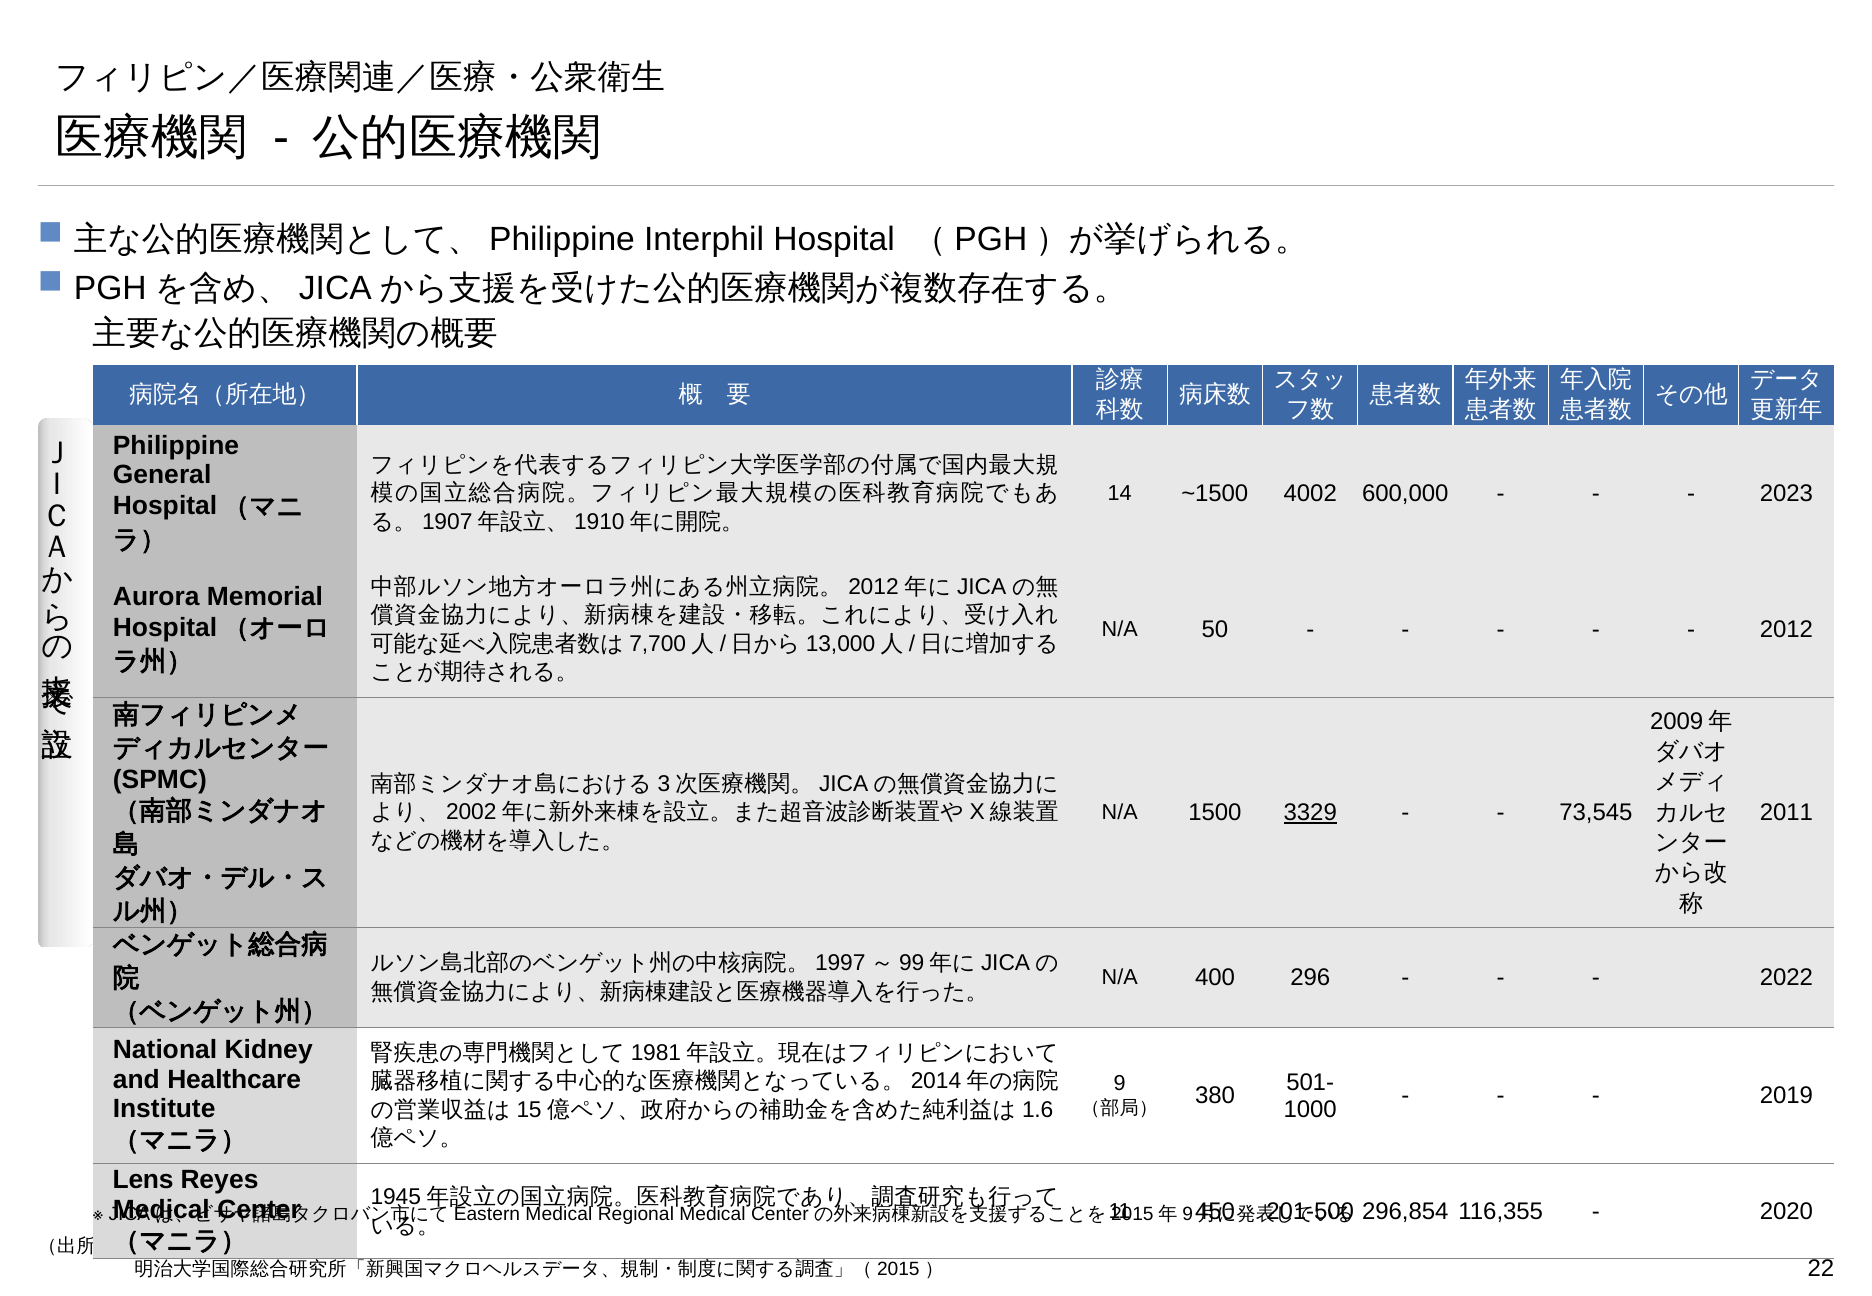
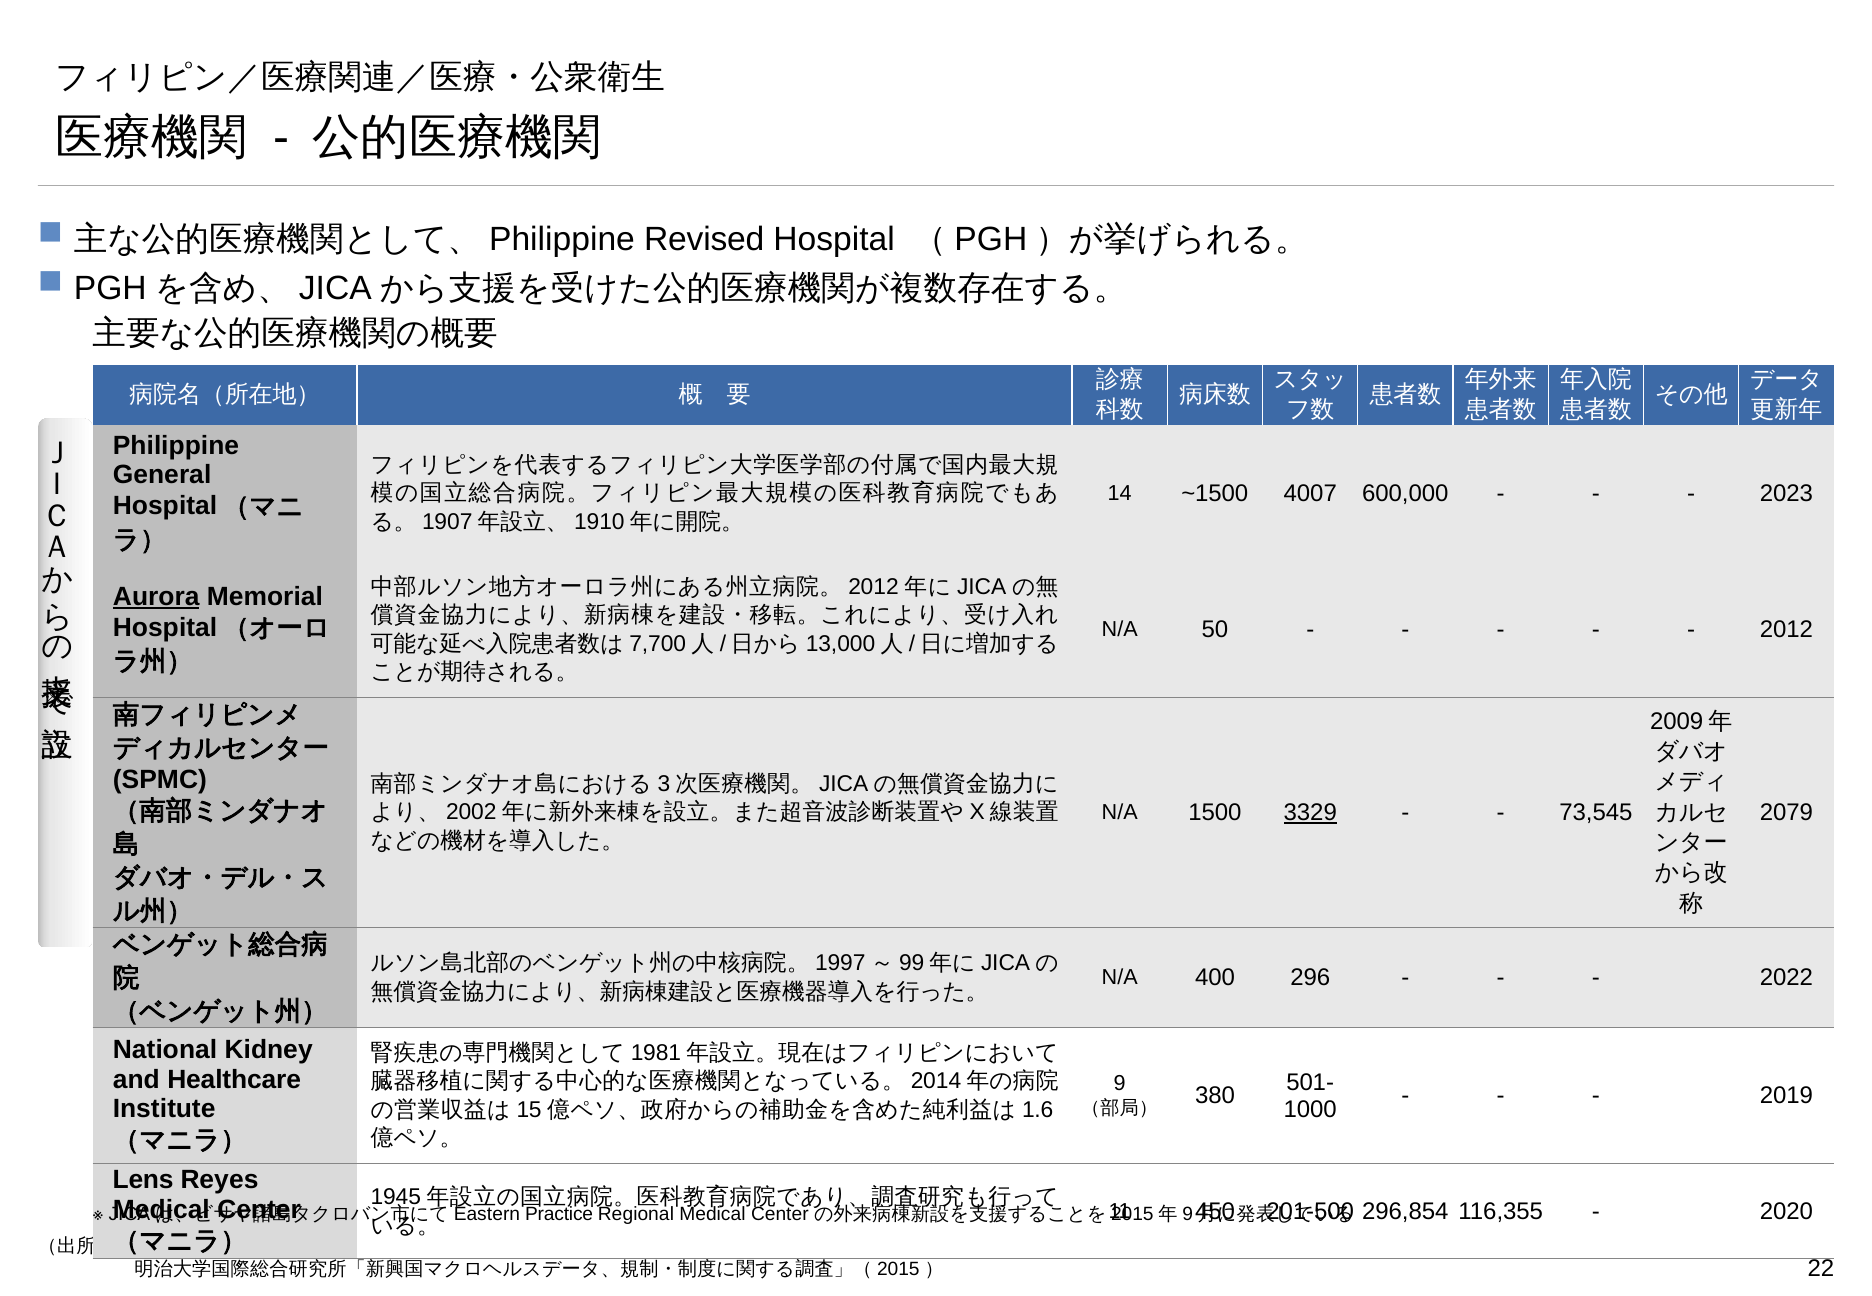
Interphil: Interphil -> Revised (704, 239)
4002: 4002 -> 4007 (1310, 494)
Aurora underline: none -> present (156, 596)
2011: 2011 -> 2079 (1786, 813)
Medical: Medical -> Practice (559, 1214)
